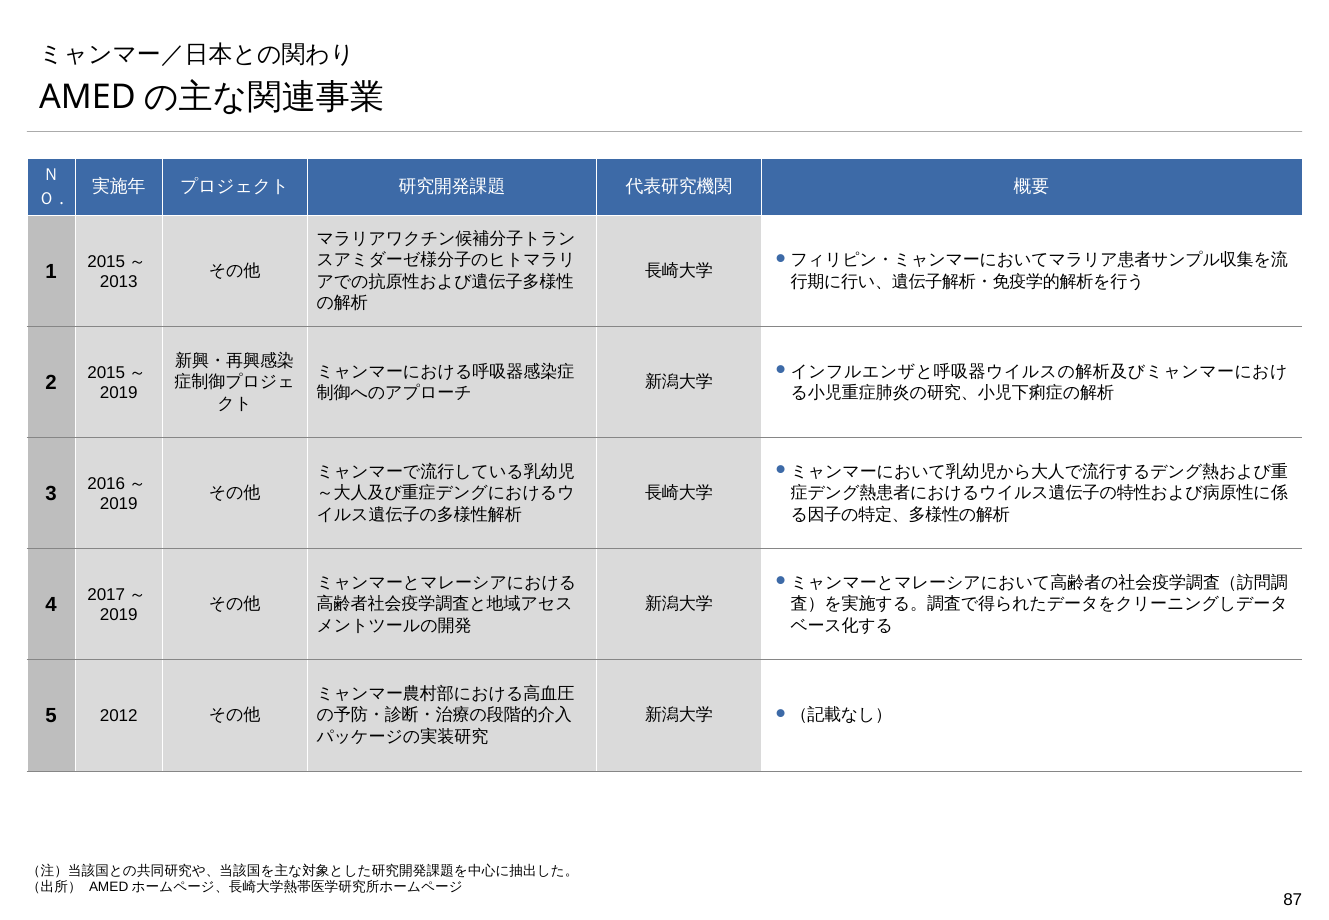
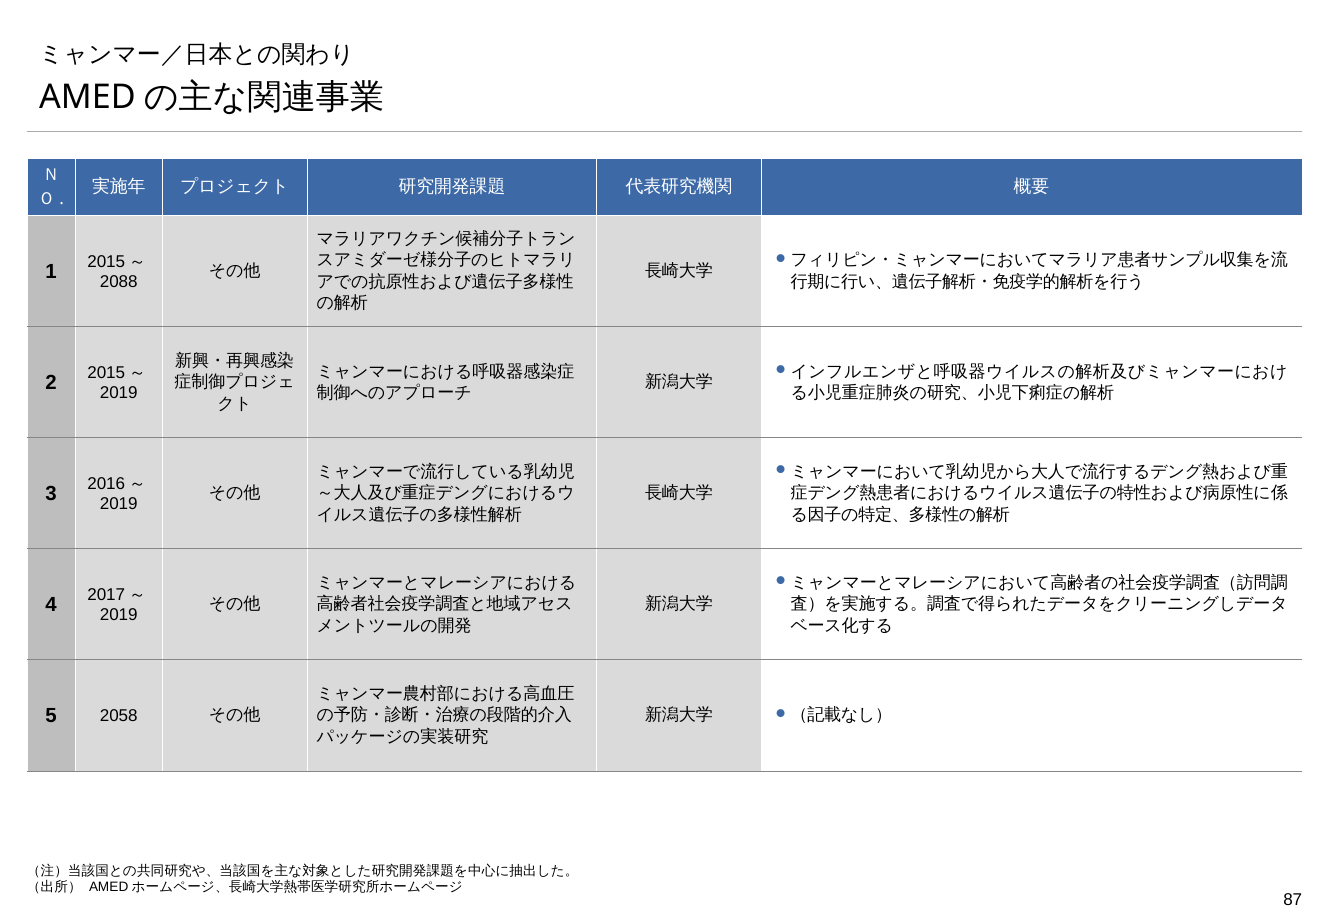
2013: 2013 -> 2088 (119, 282)
2012: 2012 -> 2058 (119, 716)
